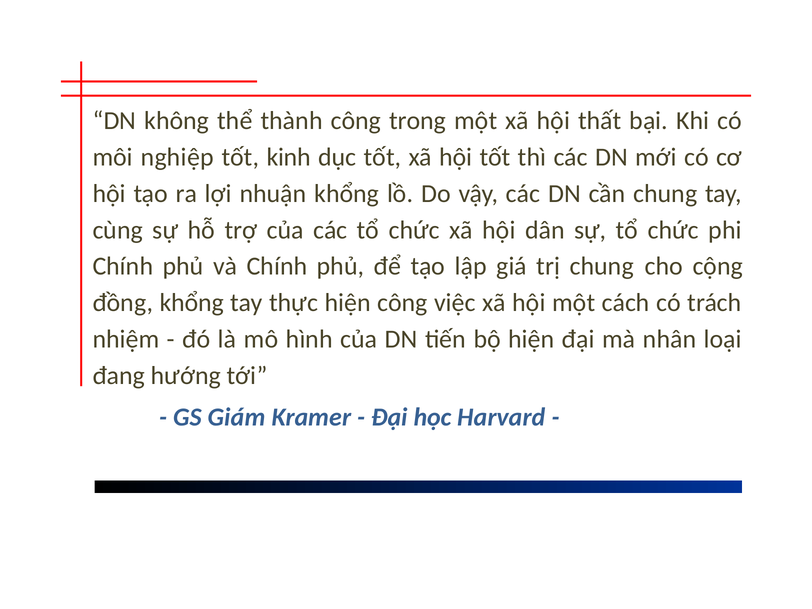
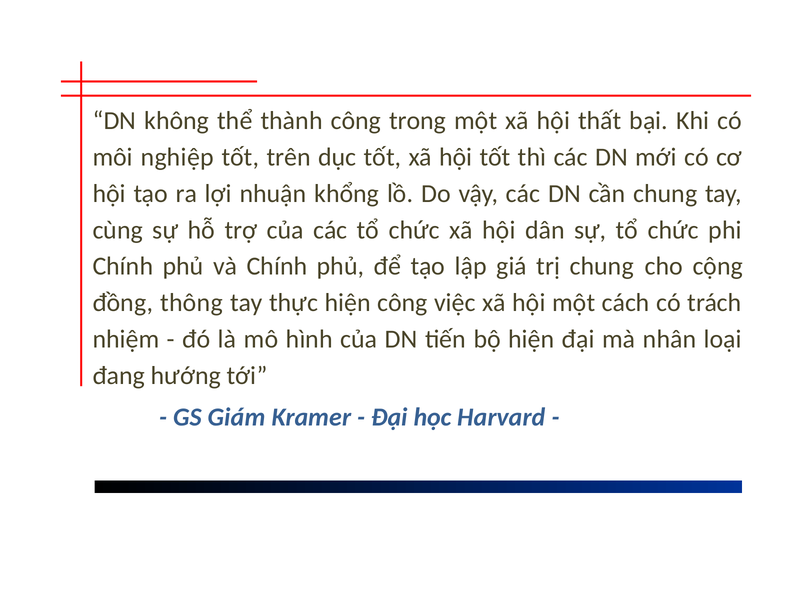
kinh: kinh -> trên (289, 157)
đồng khổng: khổng -> thông (191, 303)
